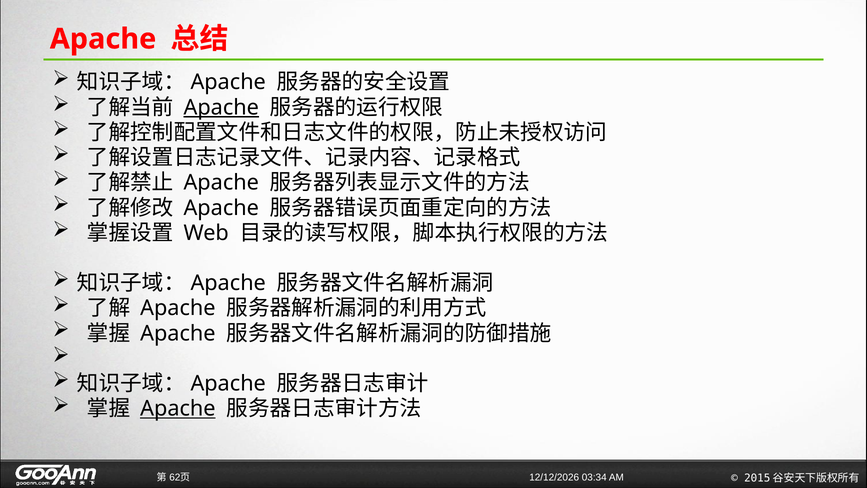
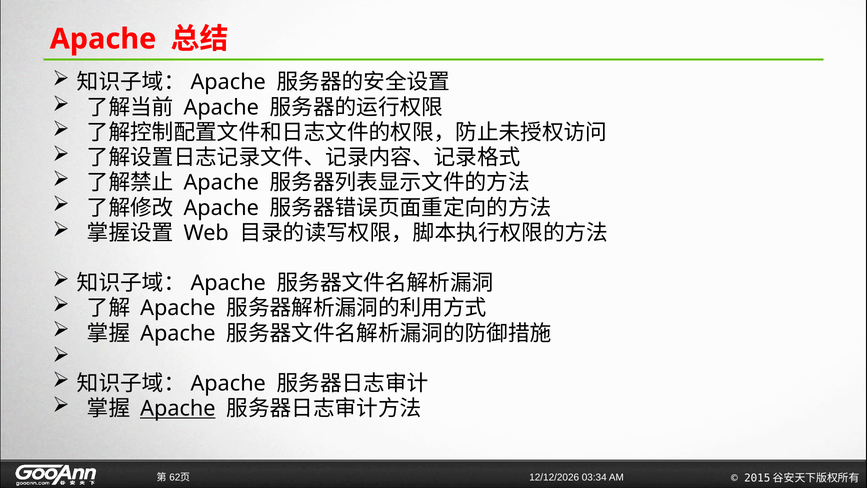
Apache underline: present -> none (221, 107)
